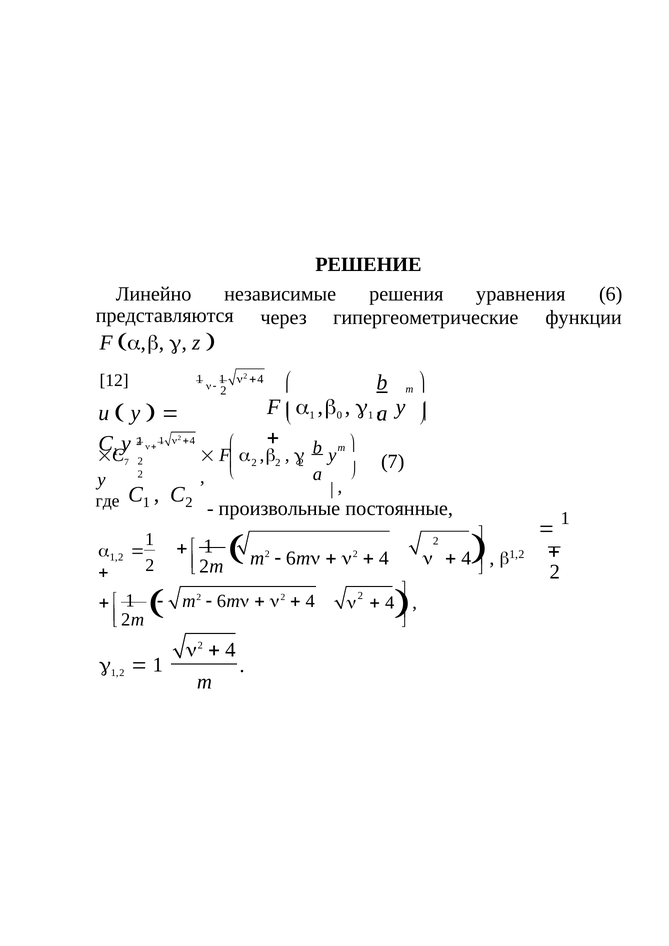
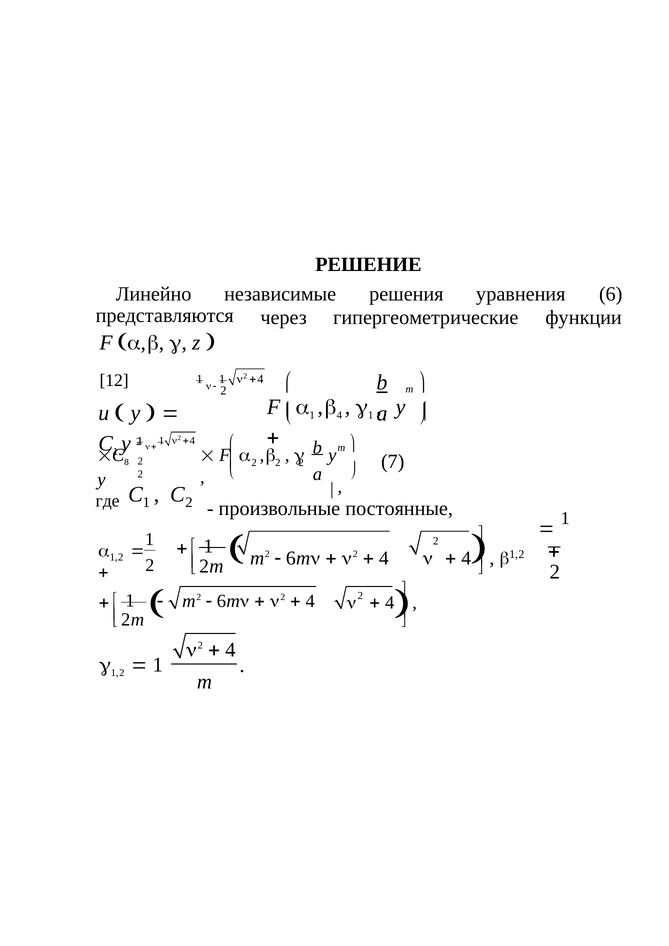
0: 0 -> 4 (339, 416)
7: 7 -> 8 (126, 463)
